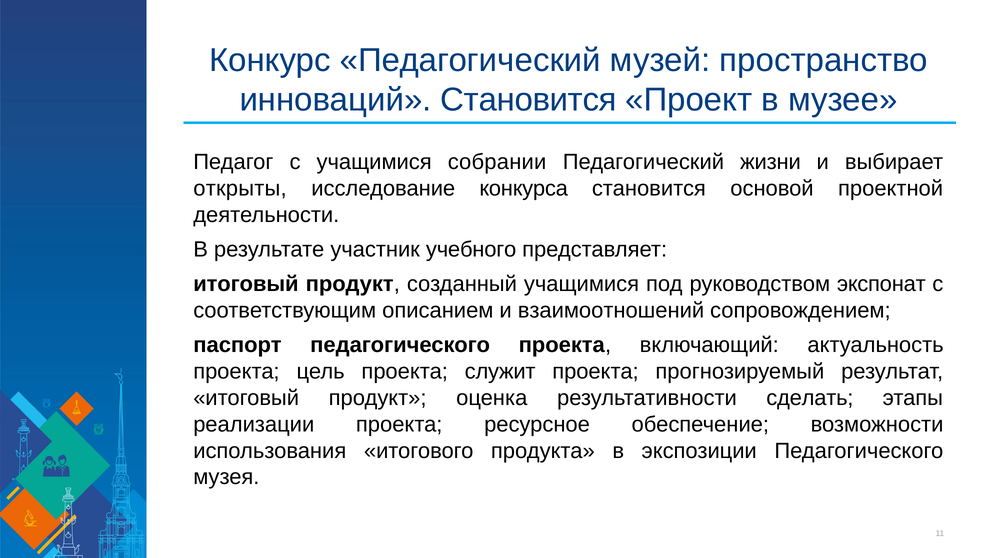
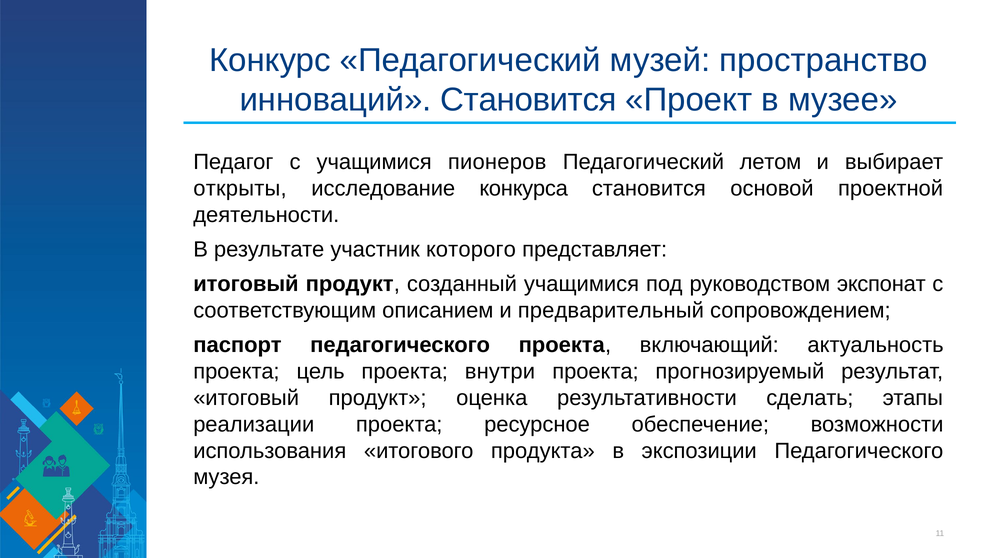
собрании: собрании -> пионеров (497, 162)
жизни: жизни -> летом (770, 162)
учебного: учебного -> которого (471, 249)
взаимоотношений: взаимоотношений -> предварительный (611, 310)
служит: служит -> внутри (500, 371)
